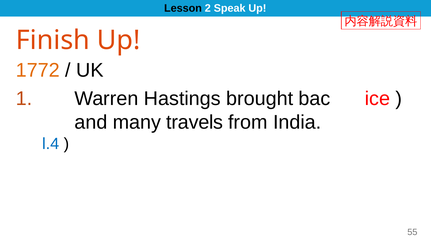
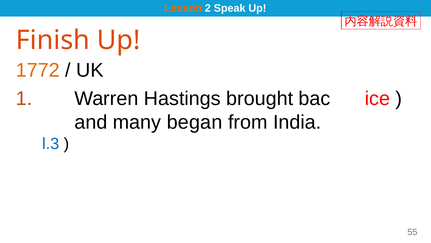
Lesson colour: black -> orange (183, 8)
travels: travels -> began (195, 122)
l.4: l.4 -> l.3 (51, 143)
